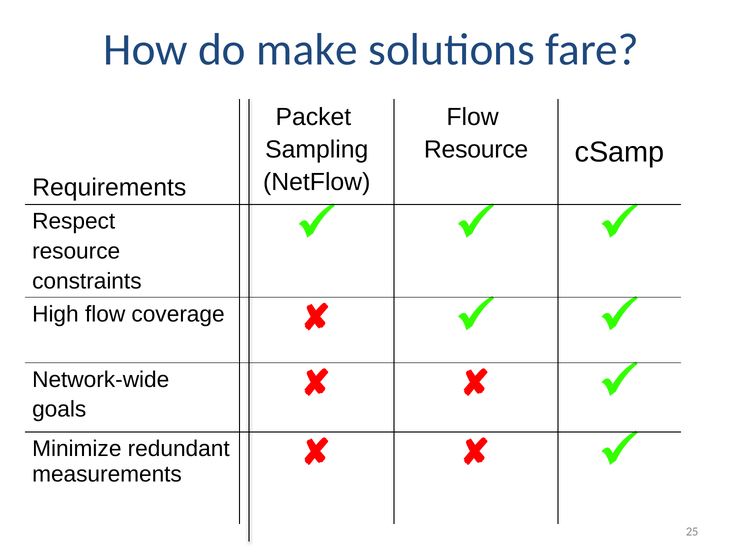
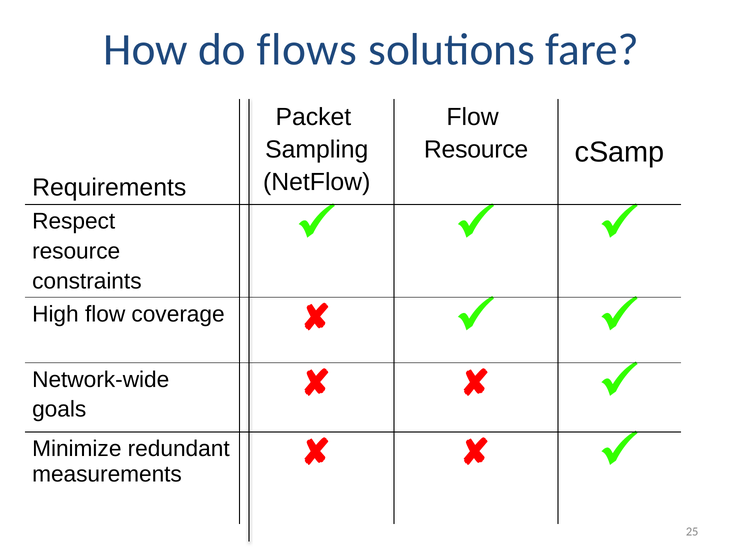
make: make -> flows (307, 50)
